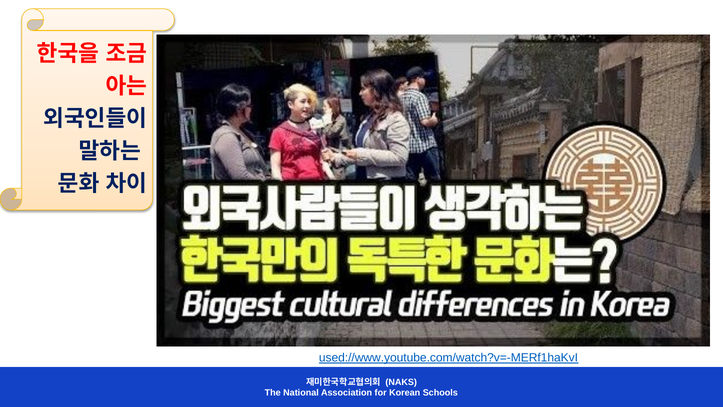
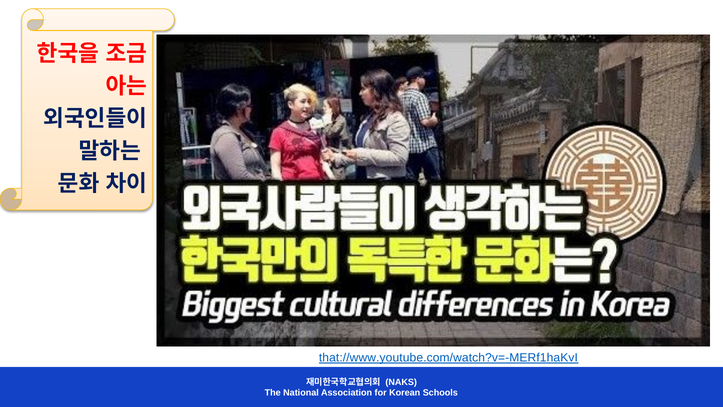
used://www.youtube.com/watch?v=-MERf1haKvI: used://www.youtube.com/watch?v=-MERf1haKvI -> that://www.youtube.com/watch?v=-MERf1haKvI (448, 357)
